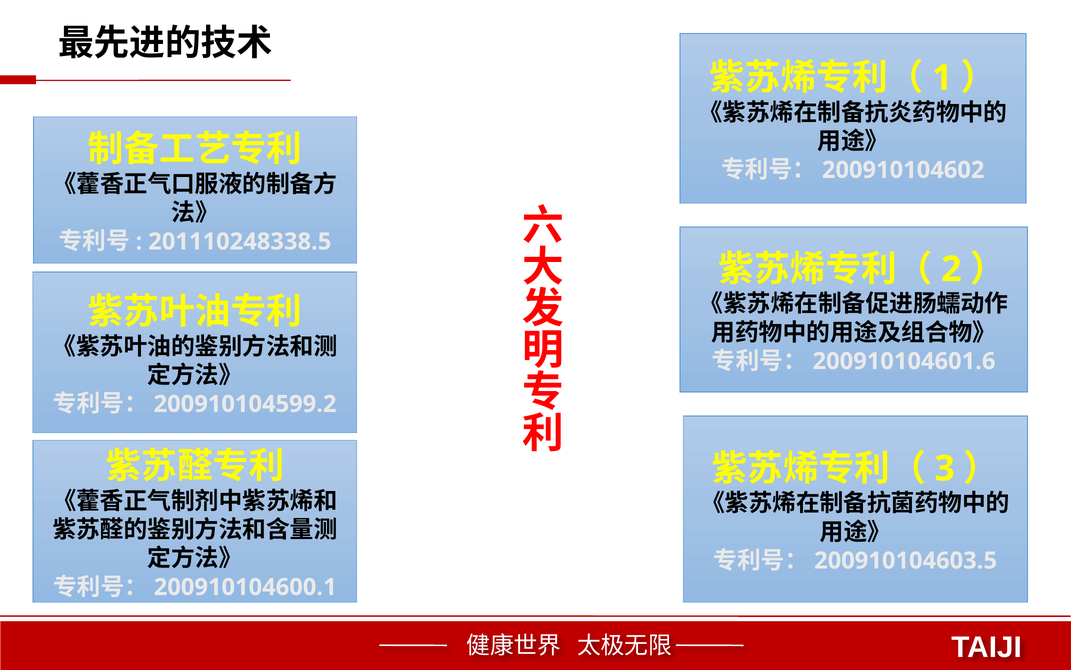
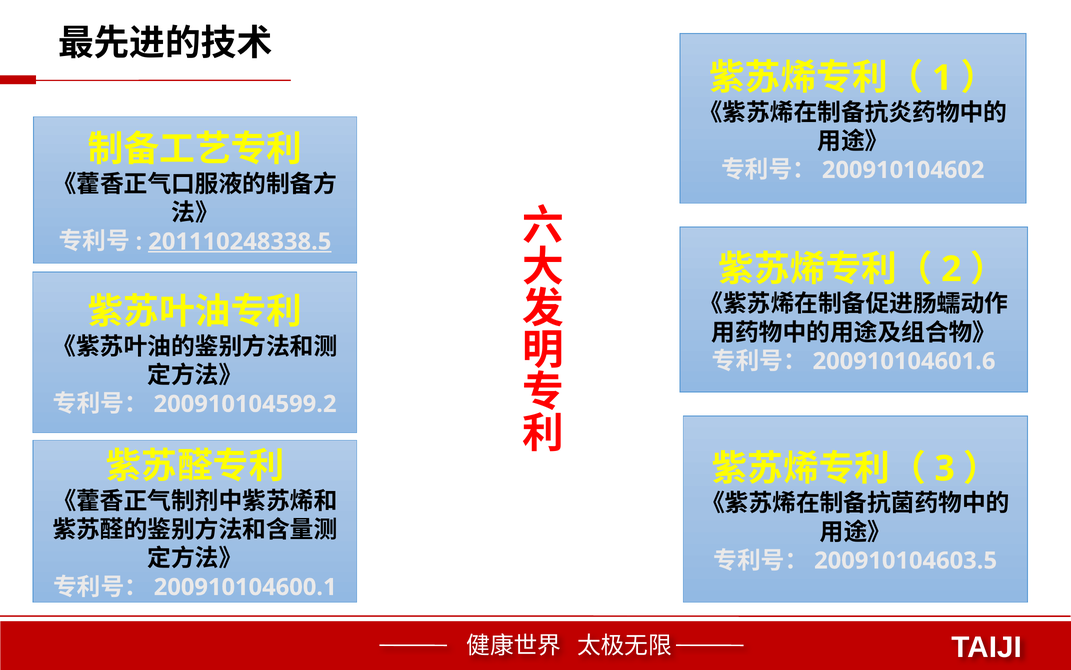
201110248338.5 underline: none -> present (240, 241)
